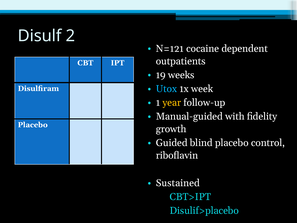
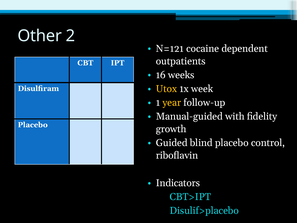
Disulf: Disulf -> Other (40, 36)
19: 19 -> 16 (161, 75)
Utox colour: light blue -> yellow (166, 89)
Sustained: Sustained -> Indicators (178, 183)
